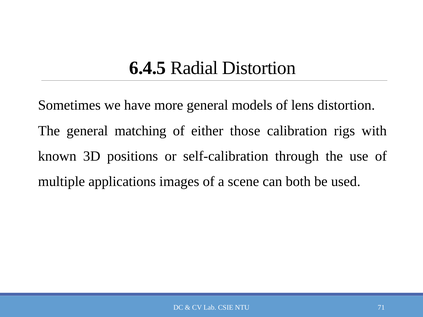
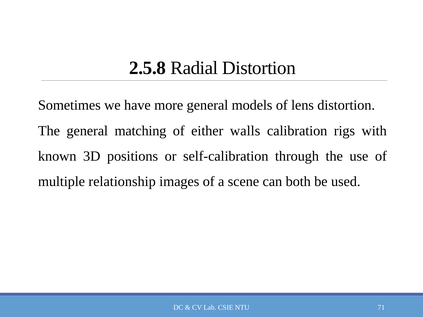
6.4.5: 6.4.5 -> 2.5.8 (148, 68)
those: those -> walls (245, 131)
applications: applications -> relationship (122, 182)
